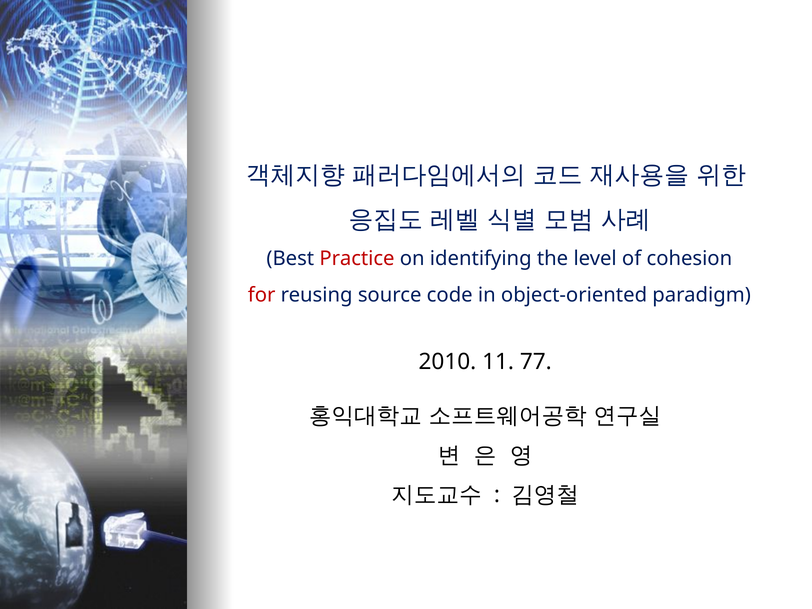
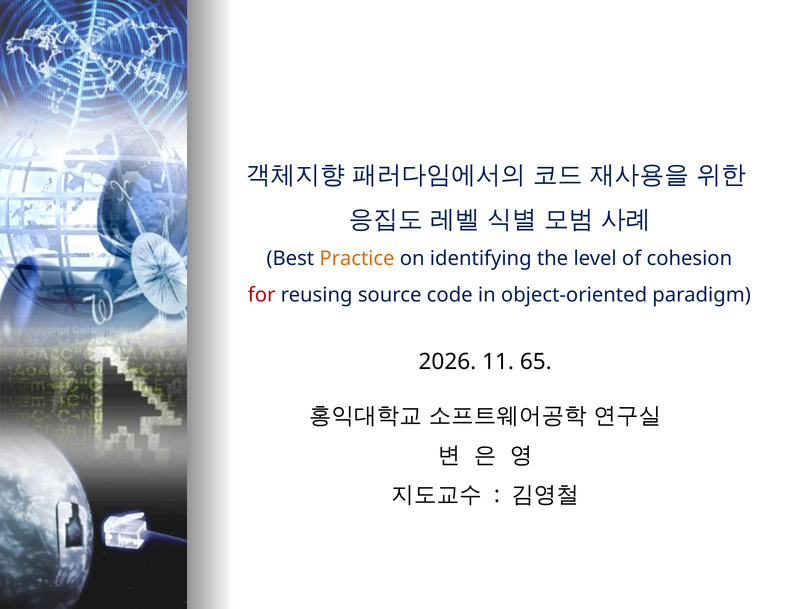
Practice colour: red -> orange (357, 259)
2010: 2010 -> 2026 (447, 362)
77: 77 -> 65 (536, 362)
